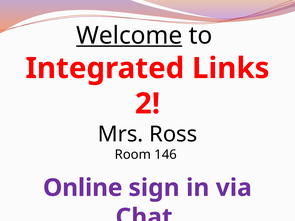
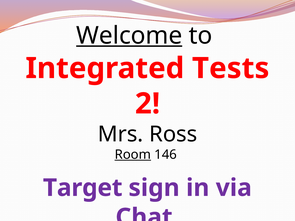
Links: Links -> Tests (231, 68)
Room underline: none -> present (133, 155)
Online: Online -> Target (83, 188)
